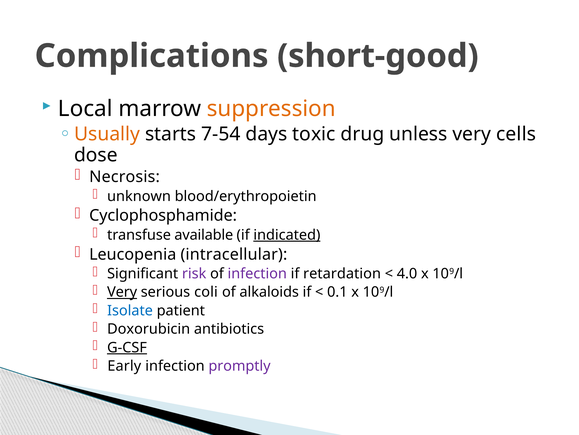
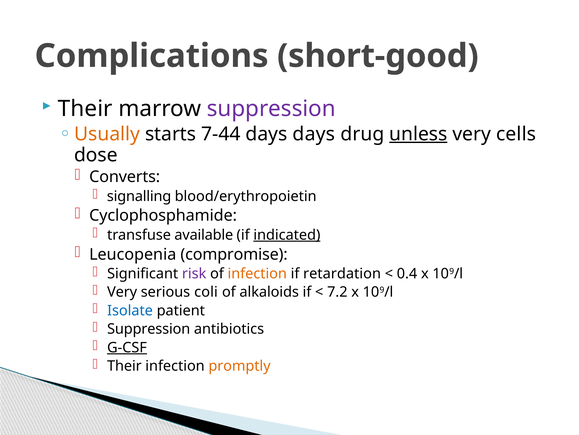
Local: Local -> Their (85, 109)
suppression colour: orange -> purple (271, 109)
7-54: 7-54 -> 7-44 (221, 134)
days toxic: toxic -> days (314, 134)
unless underline: none -> present (418, 134)
Necrosis: Necrosis -> Converts (125, 177)
unknown: unknown -> signalling (139, 196)
intracellular: intracellular -> compromise (234, 254)
infection colour: purple -> orange (257, 273)
4.0: 4.0 -> 0.4 (407, 273)
Very underline: present -> none (122, 292)
0.1: 0.1 -> 7.2 (337, 292)
Doxorubicin: Doxorubicin -> Suppression (149, 329)
Early: Early -> Their (124, 365)
promptly colour: purple -> orange (240, 365)
